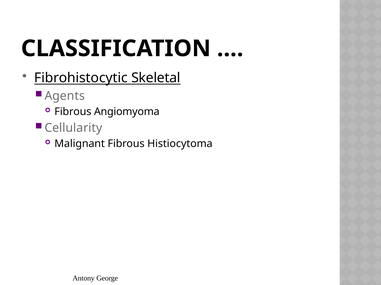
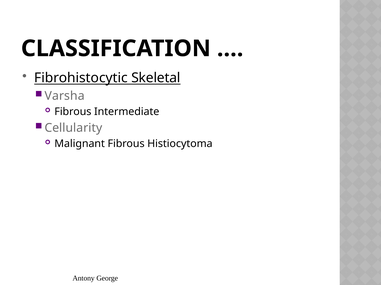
Agents: Agents -> Varsha (65, 96)
Angiomyoma: Angiomyoma -> Intermediate (127, 112)
